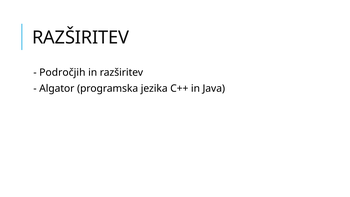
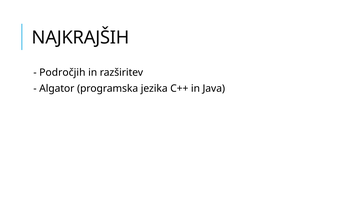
RAZŠIRITEV: RAZŠIRITEV -> NAJKRAJŠIH (81, 38)
